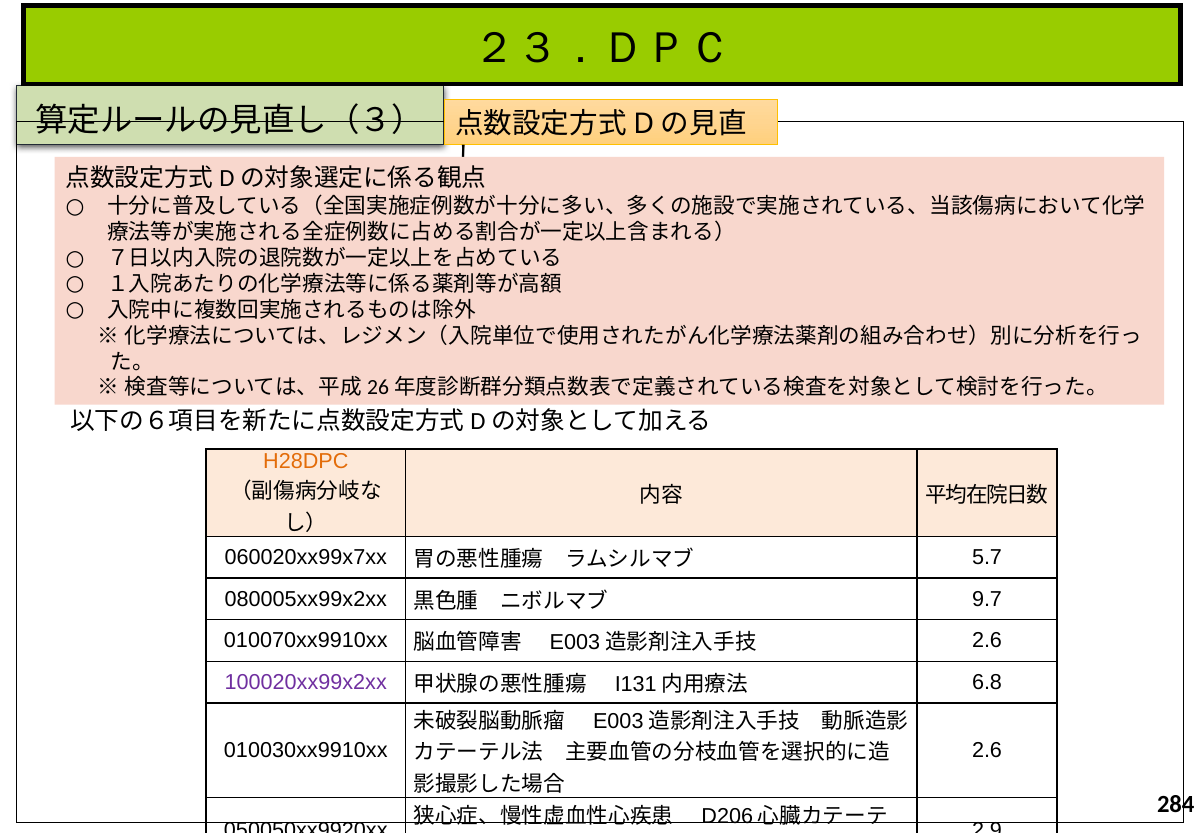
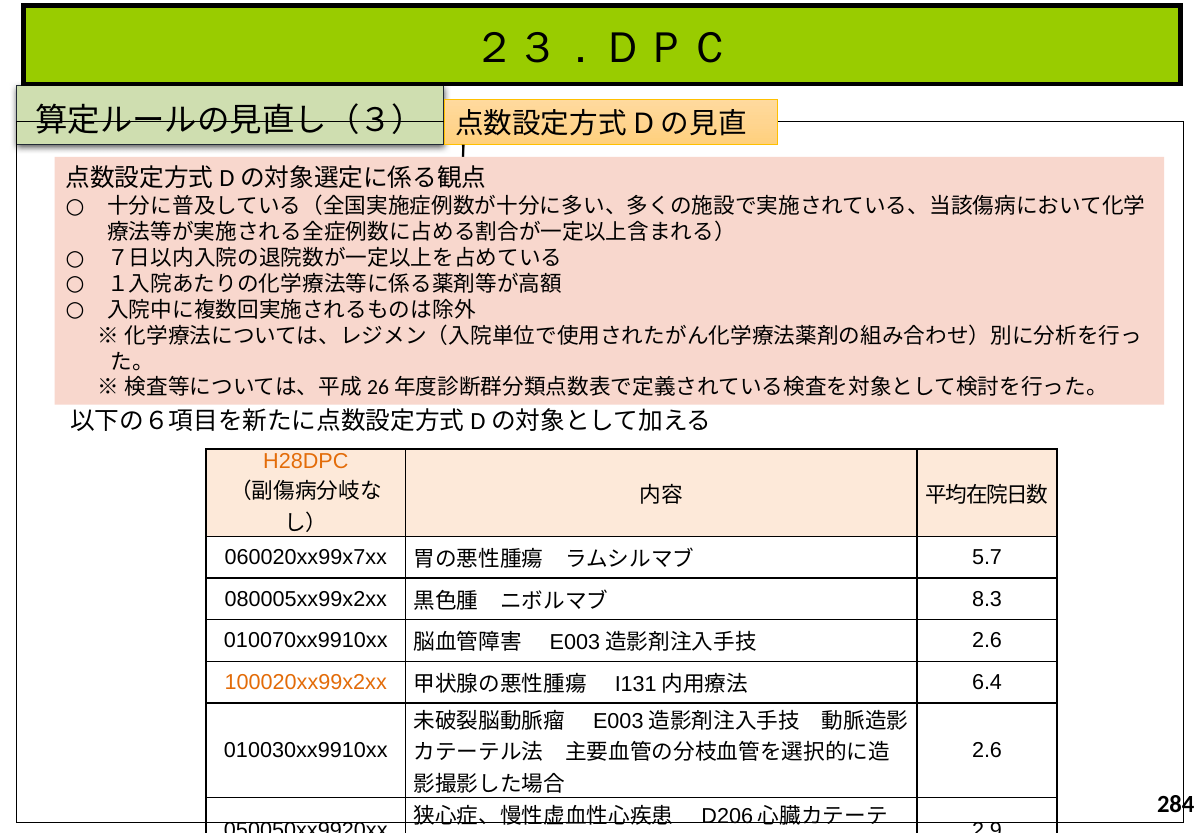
9.7: 9.7 -> 8.3 (987, 600)
100020xx99x2xx colour: purple -> orange (306, 683)
6.8: 6.8 -> 6.4 (987, 683)
